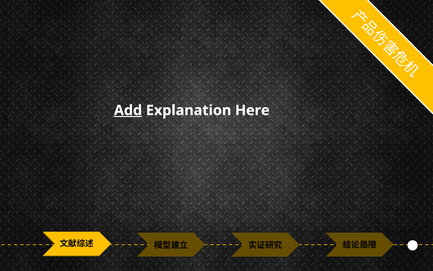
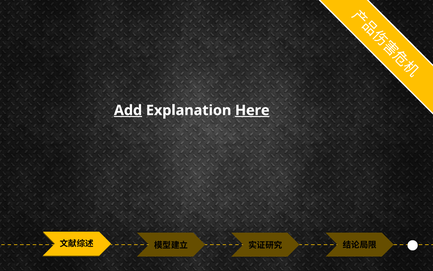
Here underline: none -> present (252, 110)
